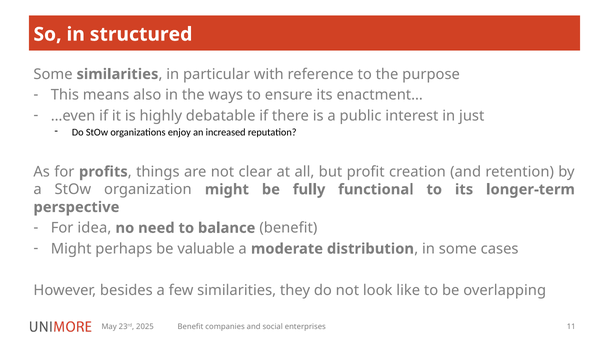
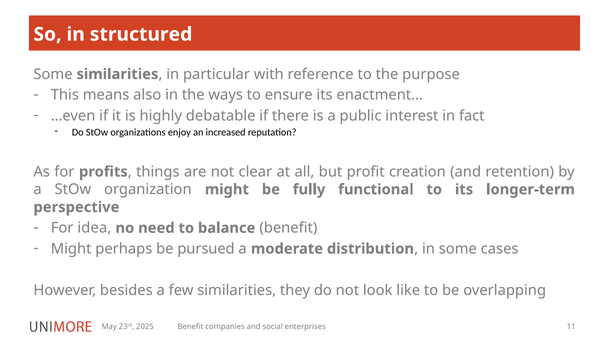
just: just -> fact (472, 116)
valuable: valuable -> pursued (206, 248)
